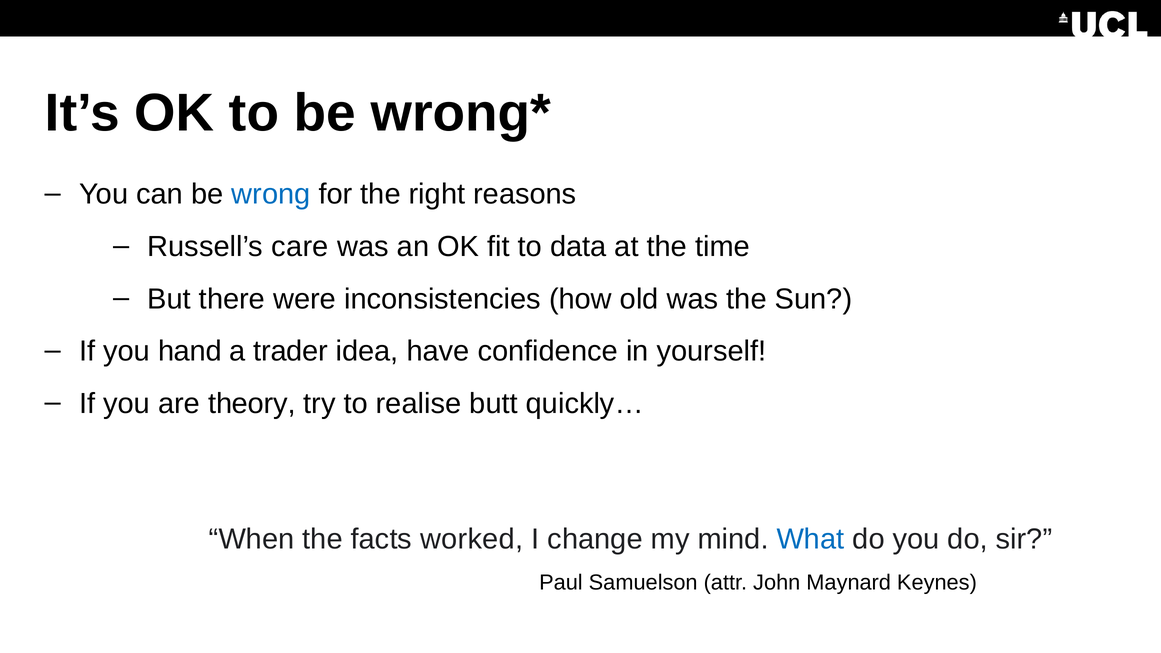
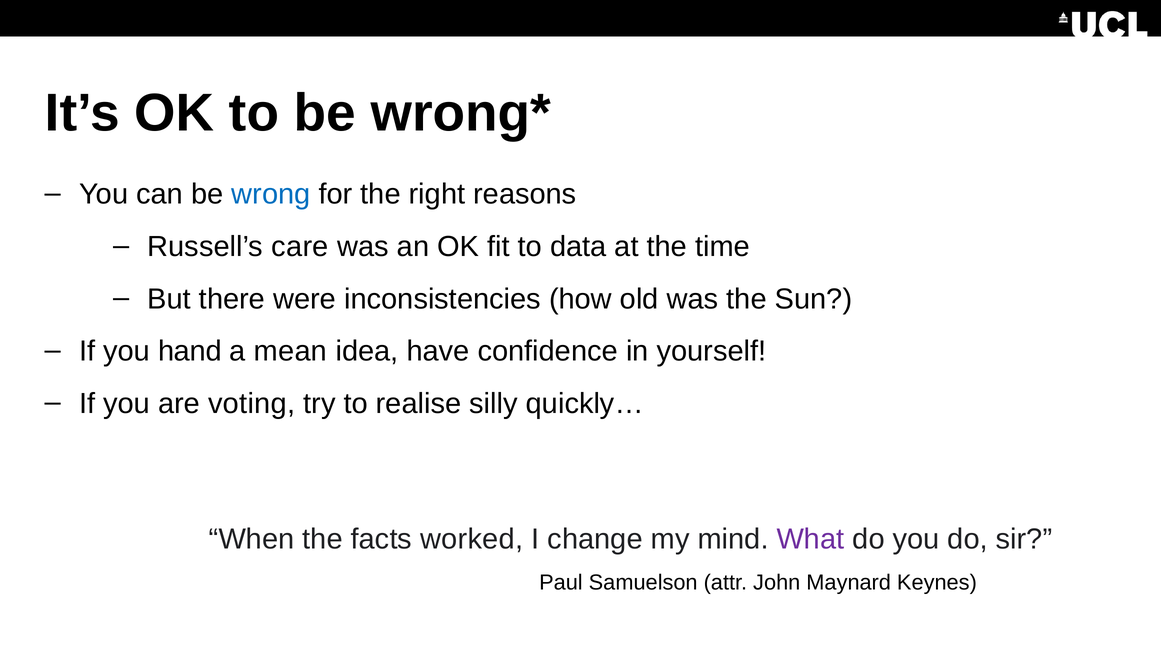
trader: trader -> mean (290, 351)
theory: theory -> voting (252, 403)
butt: butt -> silly (494, 403)
What colour: blue -> purple (810, 539)
